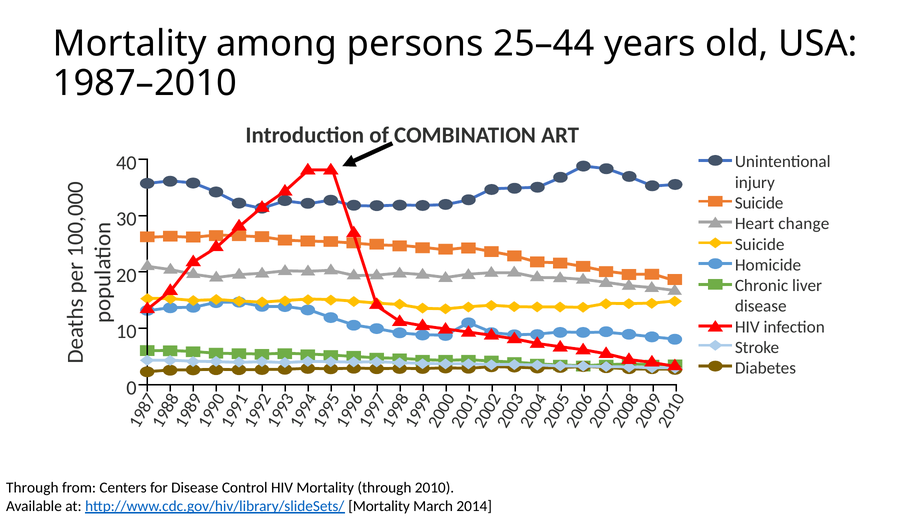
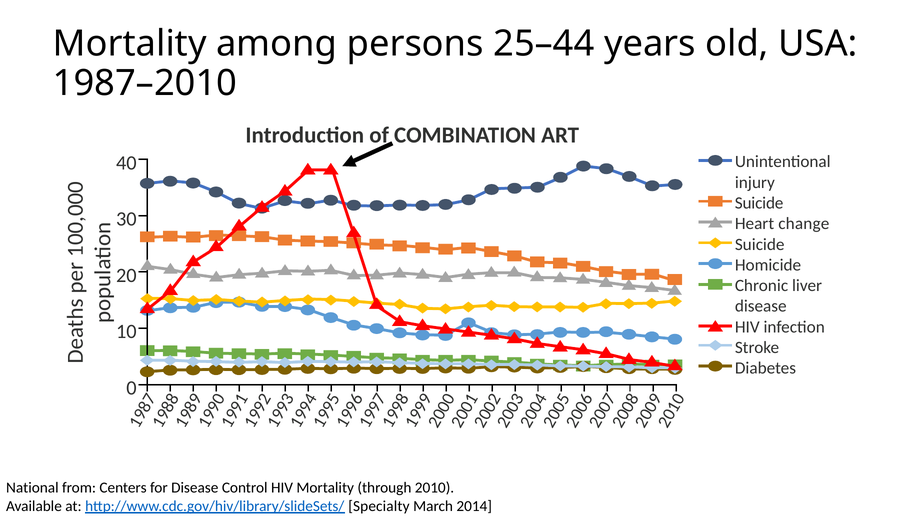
Through: Through -> National (32, 488)
http://www.cdc.gov/hiv/library/slideSets/ Mortality: Mortality -> Specialty (379, 507)
